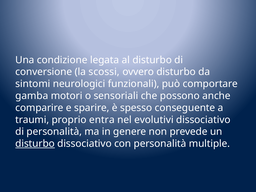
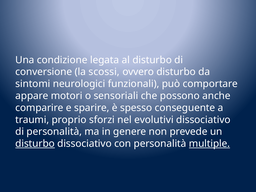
gamba: gamba -> appare (32, 96)
entra: entra -> sforzi (102, 120)
multiple underline: none -> present (209, 144)
